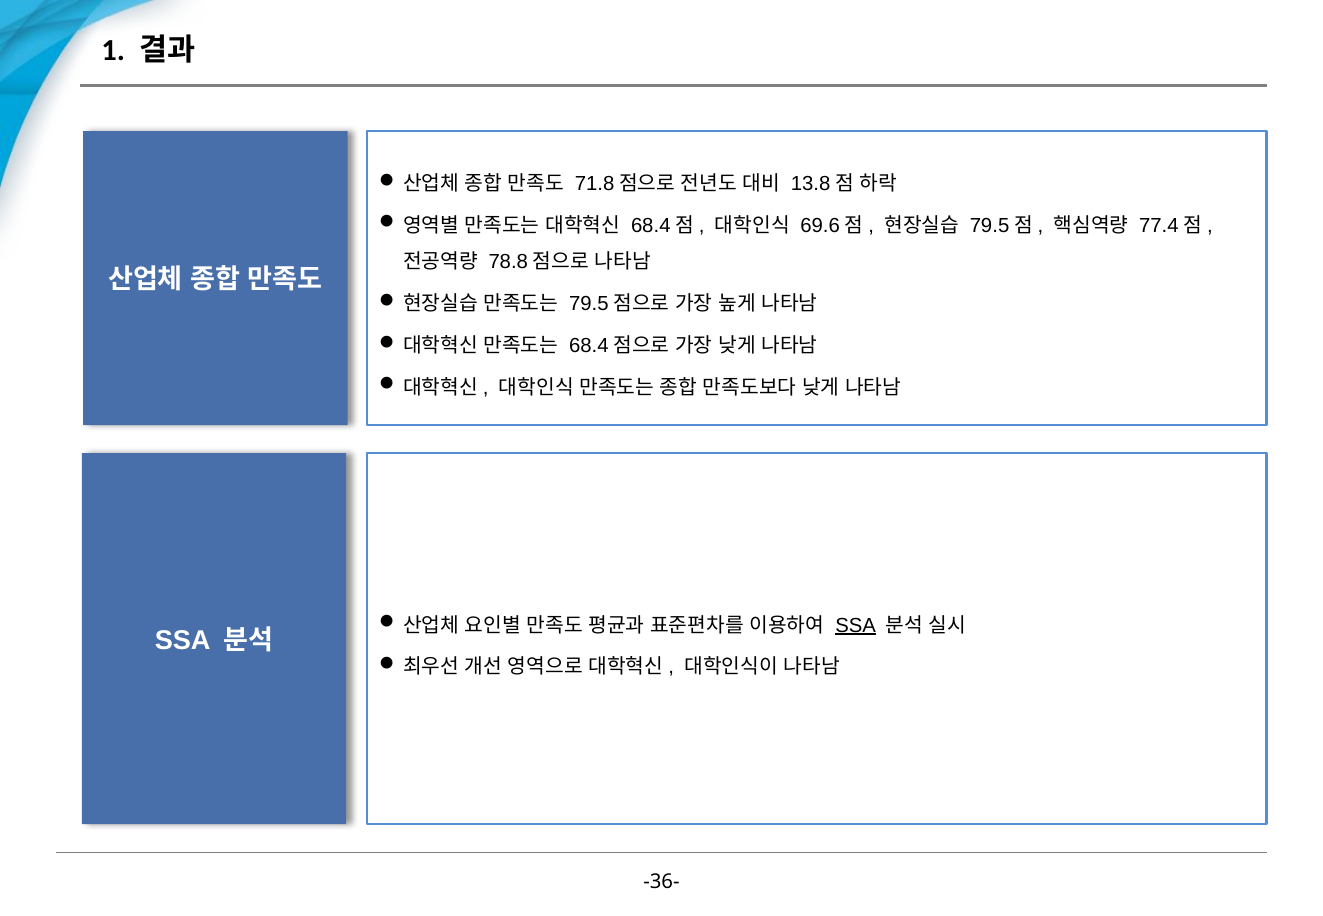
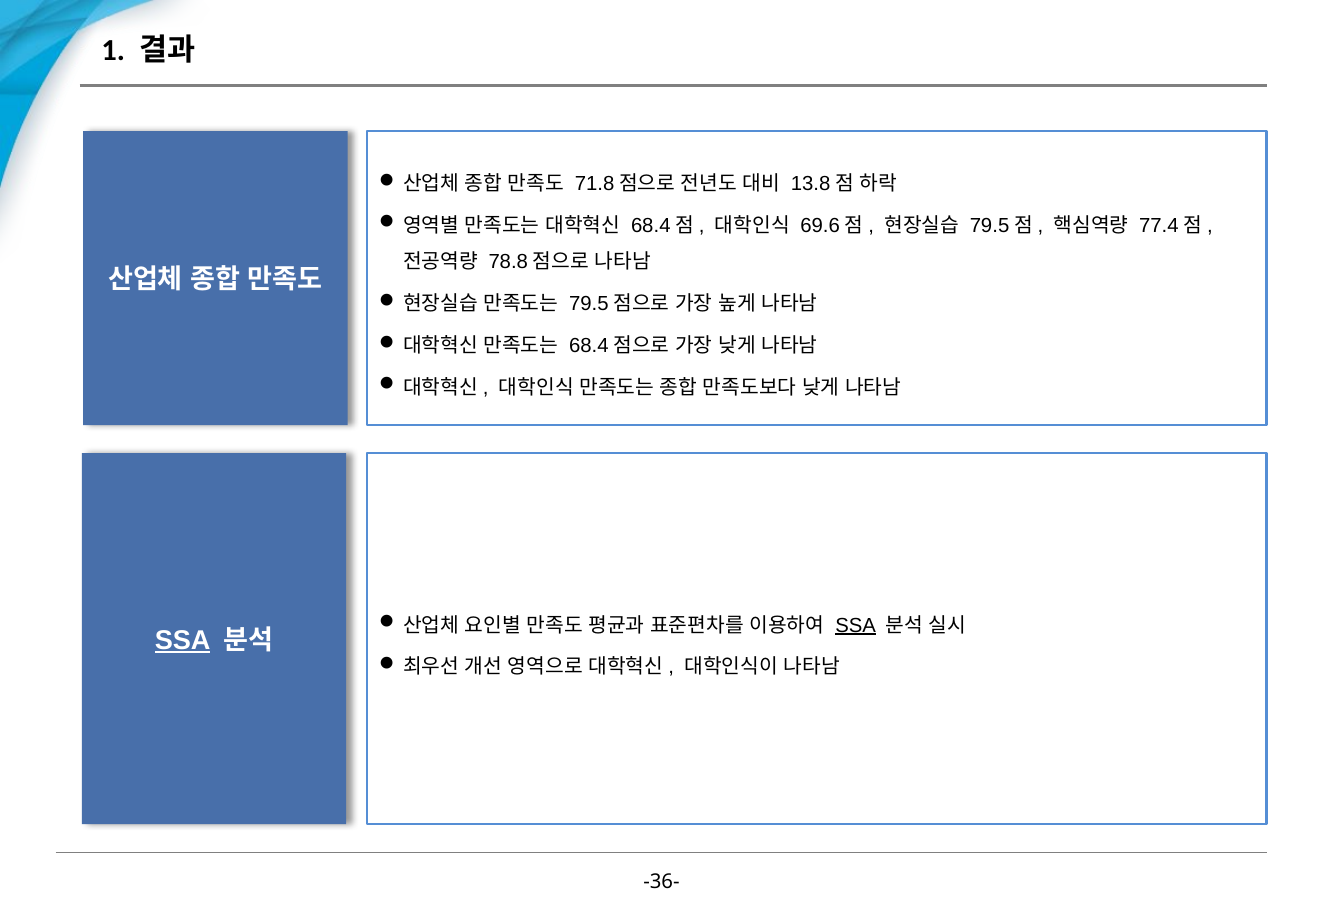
SSA underline: none -> present (183, 640)
